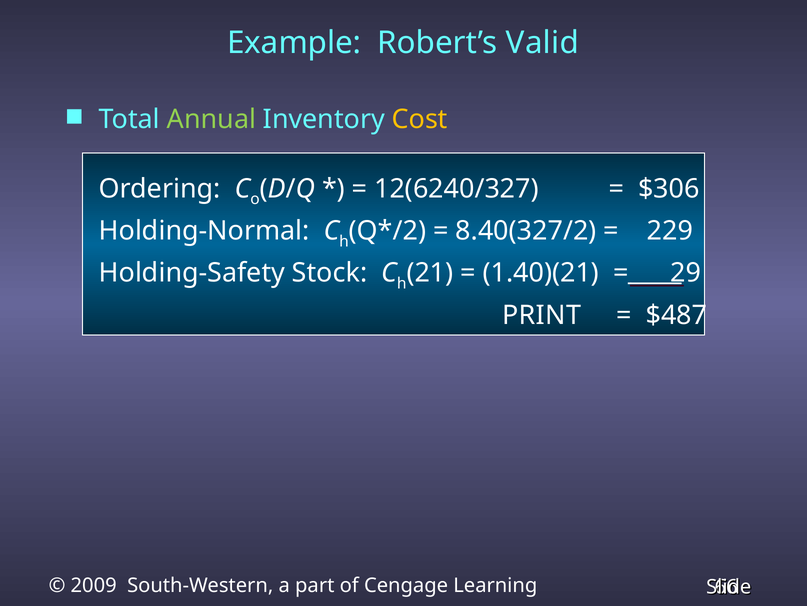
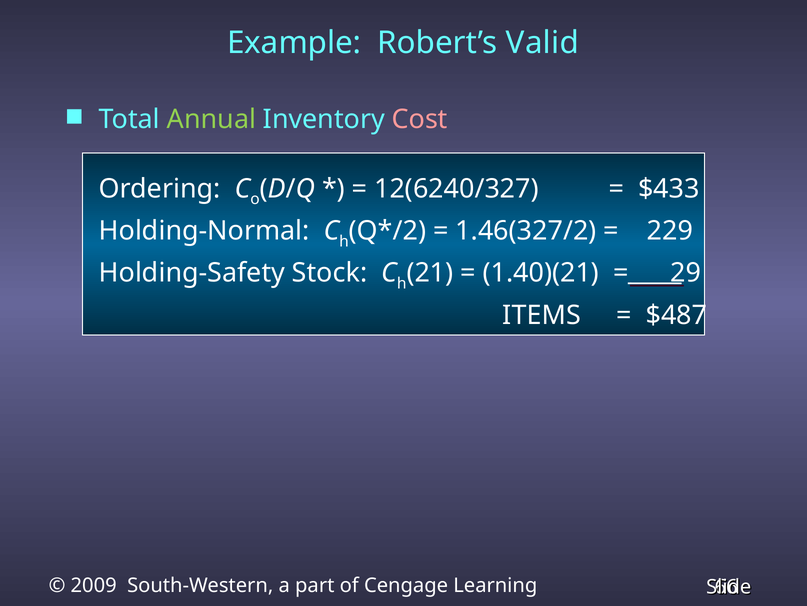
Cost colour: yellow -> pink (420, 119)
$306: $306 -> $433 (669, 188)
8.40(327/2: 8.40(327/2 -> 1.46(327/2 (526, 231)
PRINT: PRINT -> ITEMS (542, 315)
